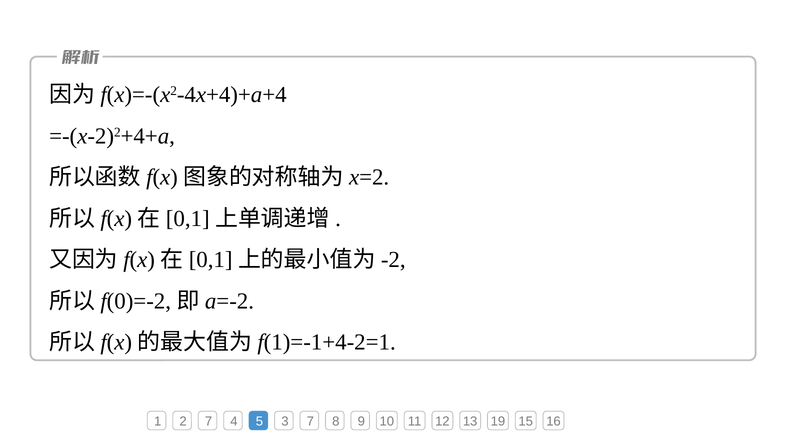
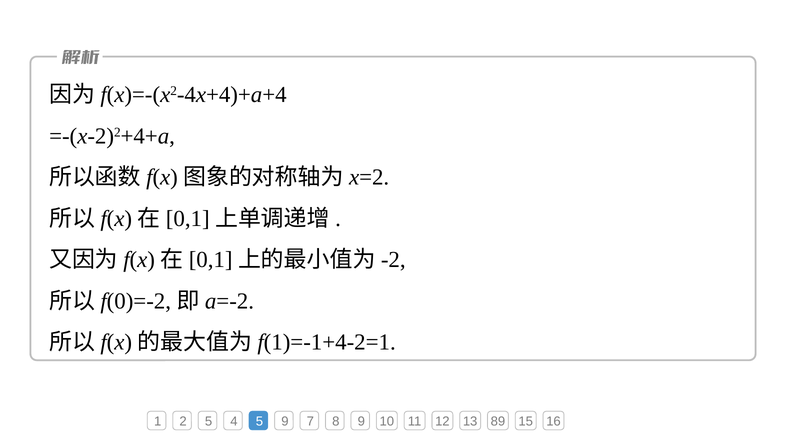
2 7: 7 -> 5 (209, 422)
5 3: 3 -> 9 (285, 422)
19: 19 -> 89 (498, 422)
